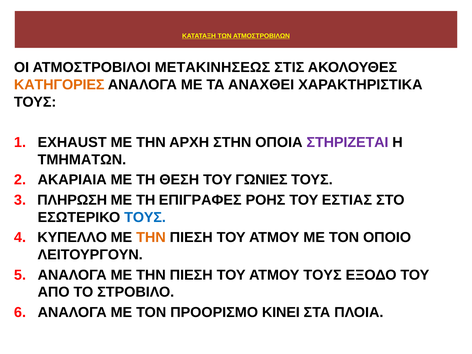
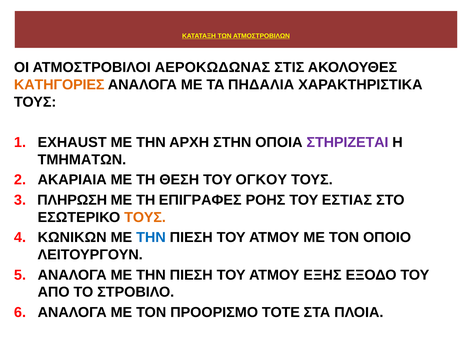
ΜΕΤΑΚΙΝΗΣΕΩΣ: ΜΕΤΑΚΙΝΗΣΕΩΣ -> ΑΕΡΟΚΩΔΩΝΑΣ (212, 67)
ΑΝΑΧΘΕΙ: ΑΝΑΧΘΕΙ -> ΠΗΔΑΛΙΑ (261, 85)
ΓΩΝΙΕΣ: ΓΩΝΙΕΣ -> ΟΓΚΟΥ (261, 180)
ΤΟΥΣ colour: blue -> orange (145, 217)
ΚΥΠΕΛΛΟ: ΚΥΠΕΛΛΟ -> ΚΩΝΙΚΩΝ (72, 237)
ΤΗΝ colour: orange -> blue (151, 237)
ΑΤΜΟΥ ΤΟΥΣ: ΤΟΥΣ -> ΕΞΗΣ (322, 275)
ΚΙΝΕΙ: ΚΙΝΕΙ -> ΤΟΤΕ (281, 312)
